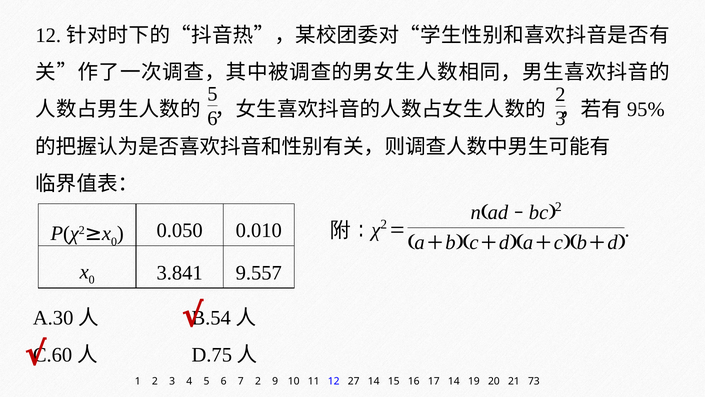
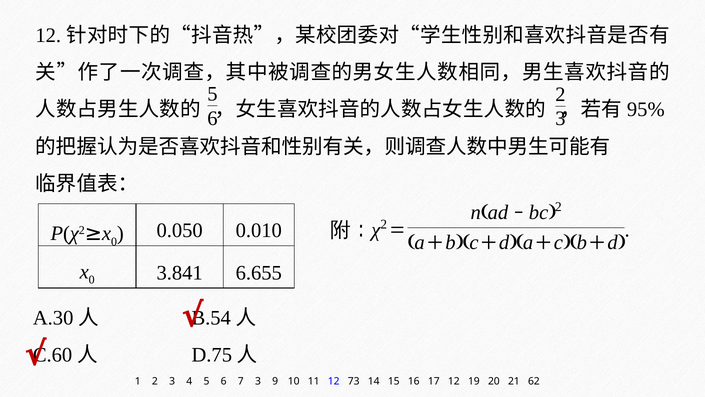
9.557: 9.557 -> 6.655 (259, 272)
7 2: 2 -> 3 (258, 381)
27: 27 -> 73 (354, 381)
17 14: 14 -> 12 (454, 381)
73: 73 -> 62 (534, 381)
